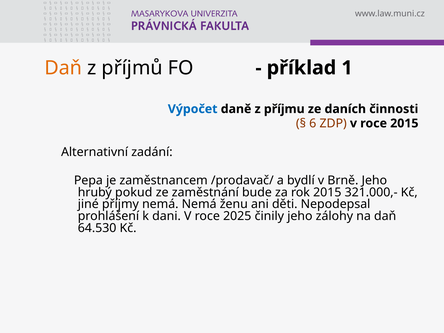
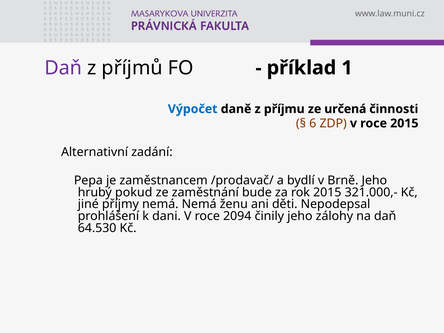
Daň colour: orange -> purple (63, 68)
daních: daních -> určená (345, 109)
2025: 2025 -> 2094 (237, 216)
